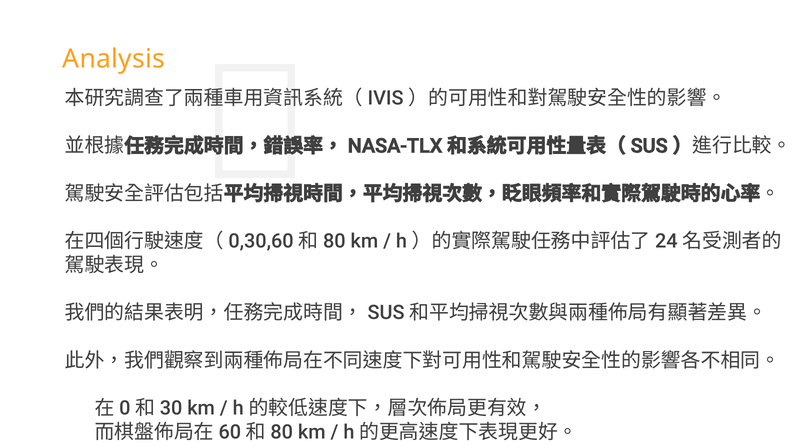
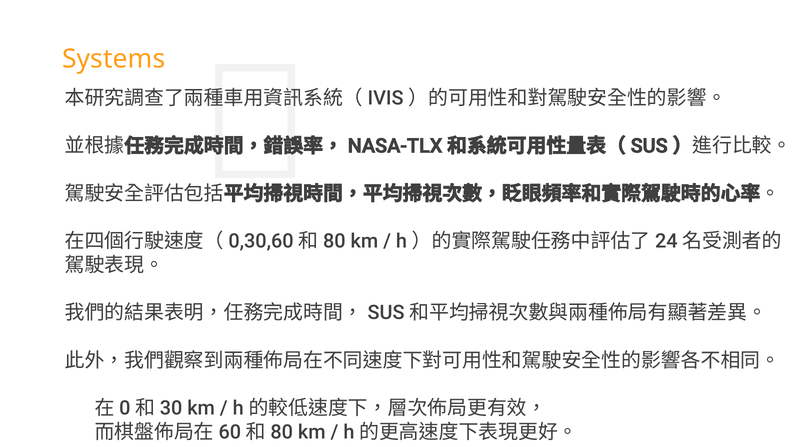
Analysis: Analysis -> Systems (114, 59)
